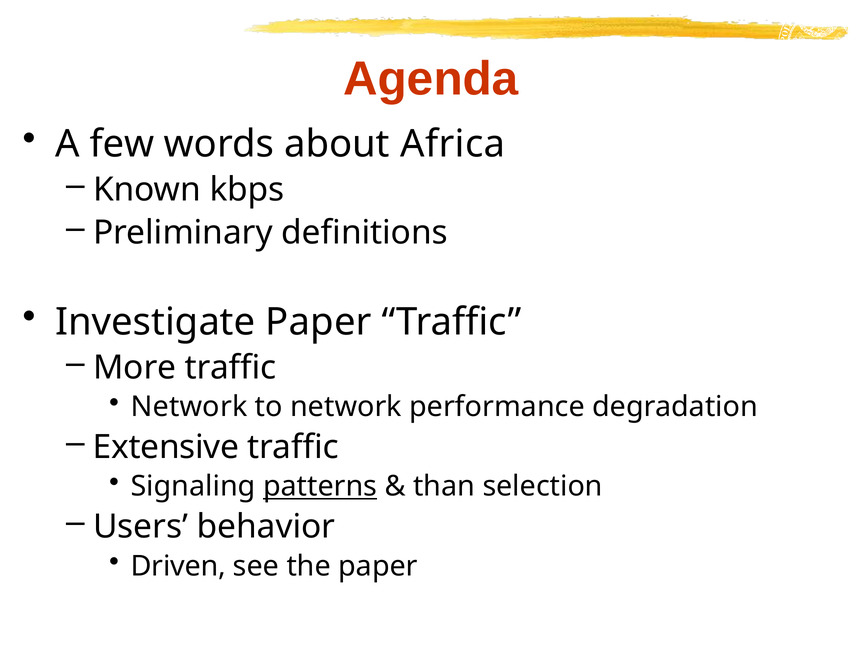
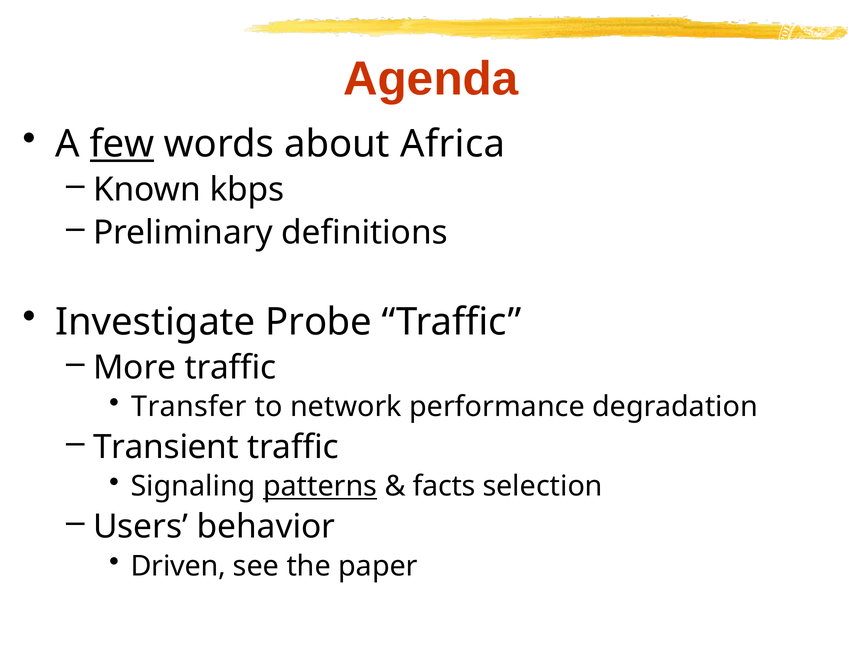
few underline: none -> present (122, 144)
Investigate Paper: Paper -> Probe (319, 322)
Network: Network -> Transfer (189, 407)
Extensive: Extensive -> Transient (166, 447)
than: than -> facts (444, 487)
